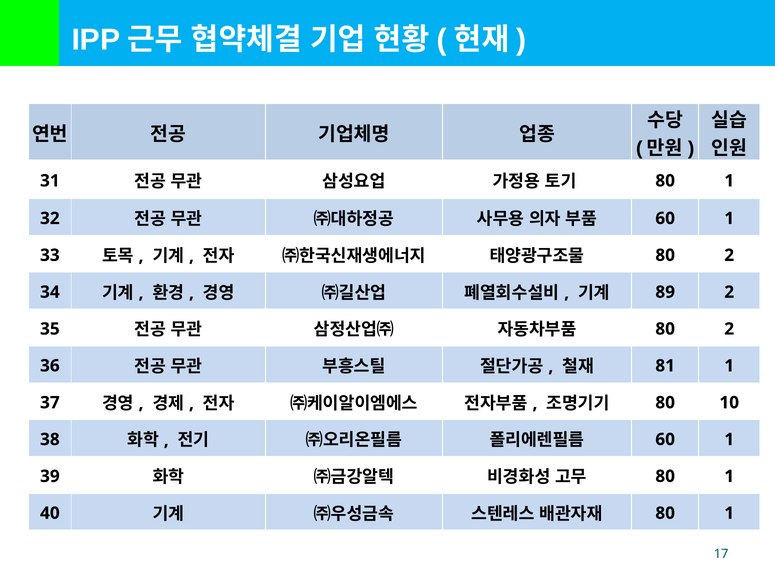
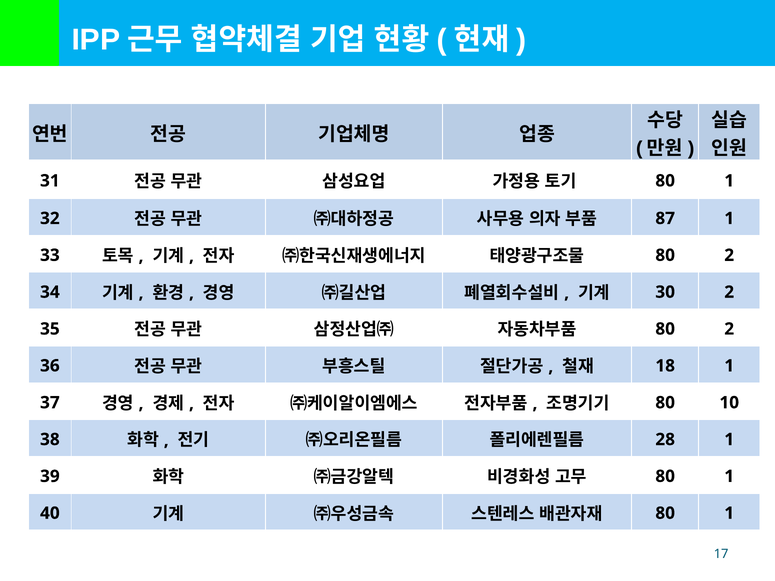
60: 60 -> 87 (665, 218)
89: 89 -> 30 (665, 292)
81: 81 -> 18 (665, 366)
60: 60 -> 28 (665, 440)
